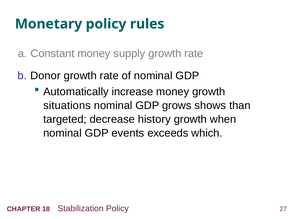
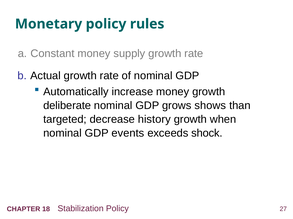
Donor: Donor -> Actual (45, 76)
situations: situations -> deliberate (67, 106)
which: which -> shock (207, 134)
